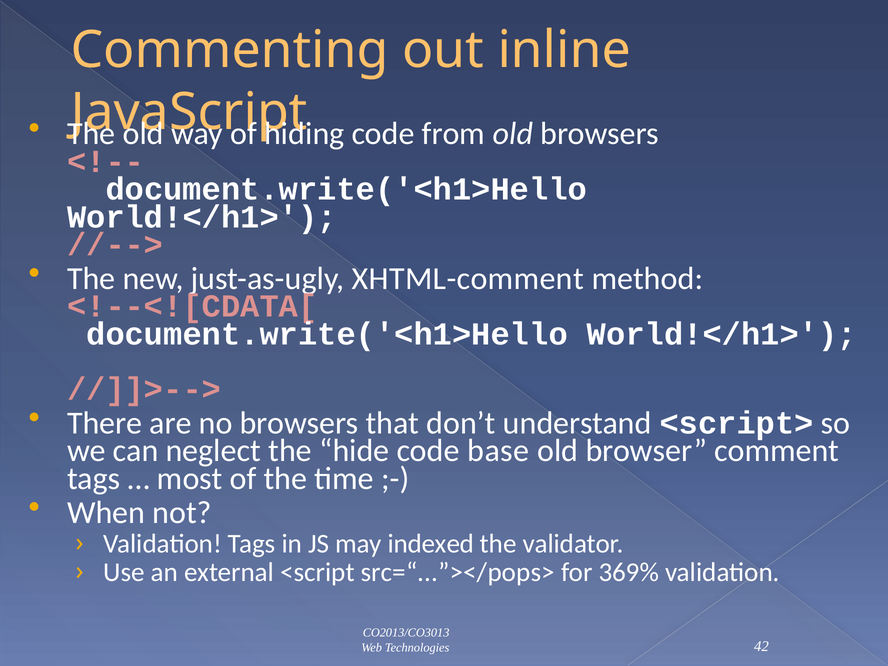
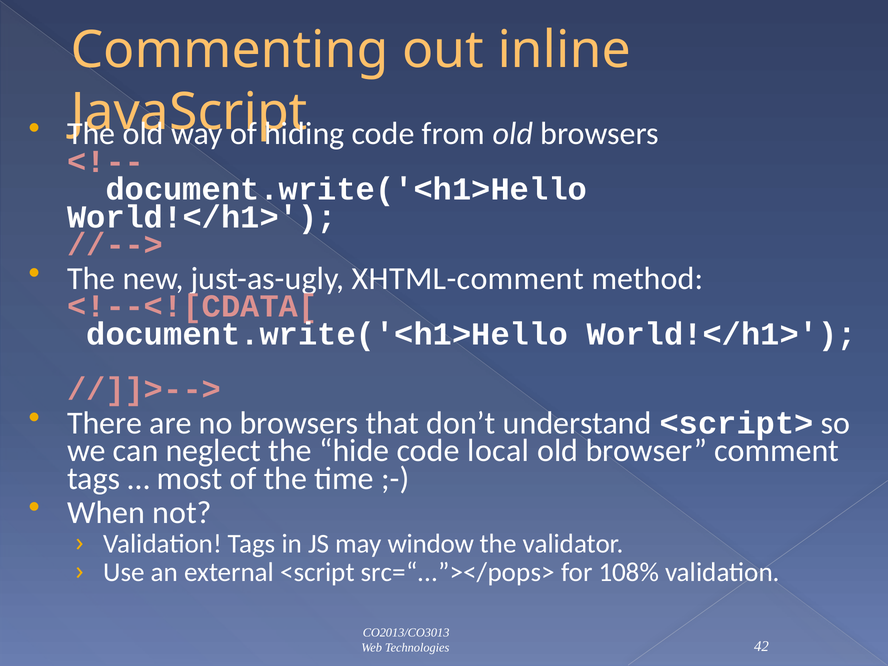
base: base -> local (498, 451)
indexed: indexed -> window (431, 544)
369%: 369% -> 108% (629, 572)
